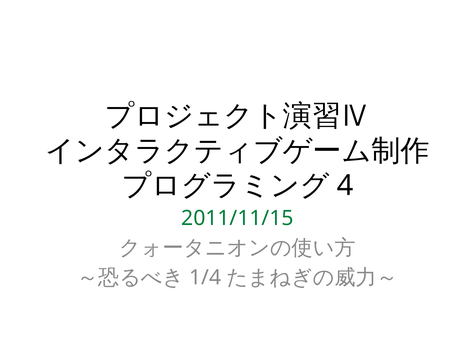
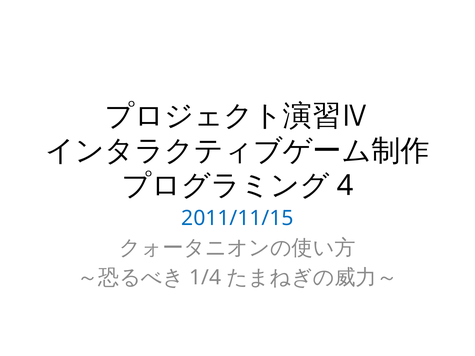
2011/11/15 colour: green -> blue (237, 218)
